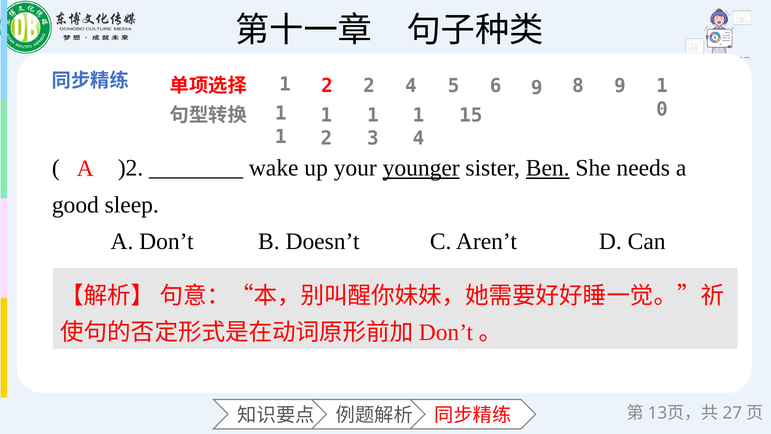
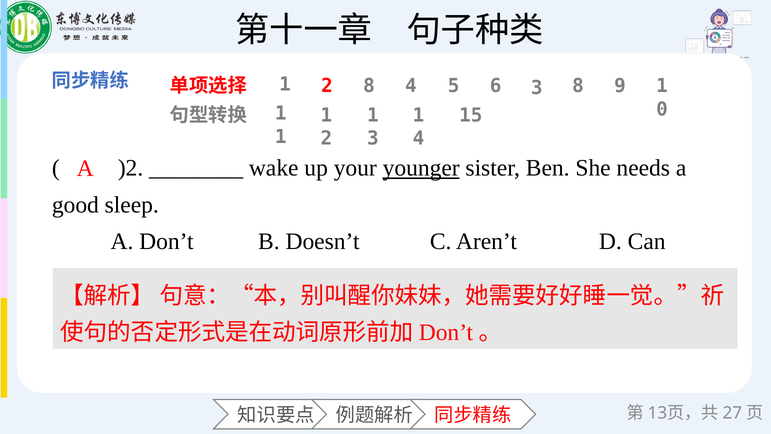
2 2: 2 -> 8 (369, 86)
6 9: 9 -> 3 (537, 88)
Ben underline: present -> none (548, 168)
